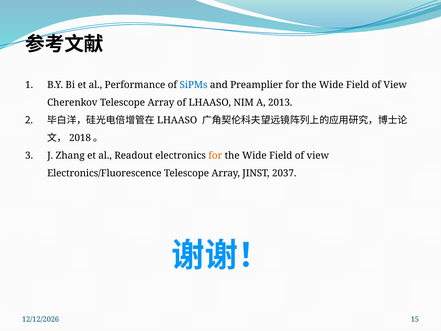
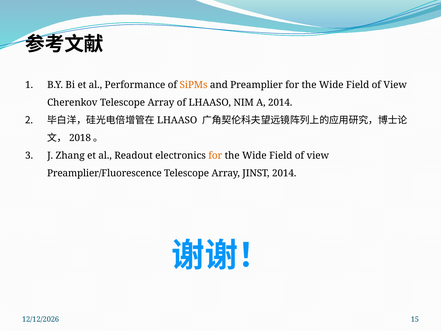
SiPMs colour: blue -> orange (194, 85)
A 2013: 2013 -> 2014 (280, 102)
Electronics/Fluorescence: Electronics/Fluorescence -> Preamplier/Fluorescence (104, 173)
JINST 2037: 2037 -> 2014 (284, 173)
